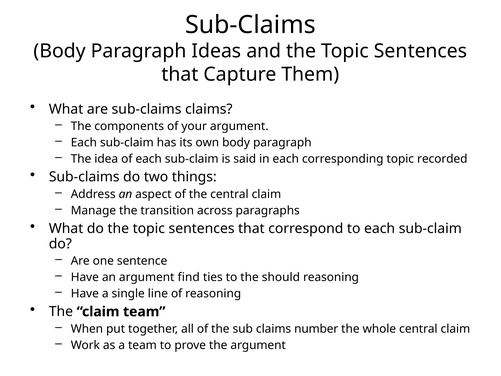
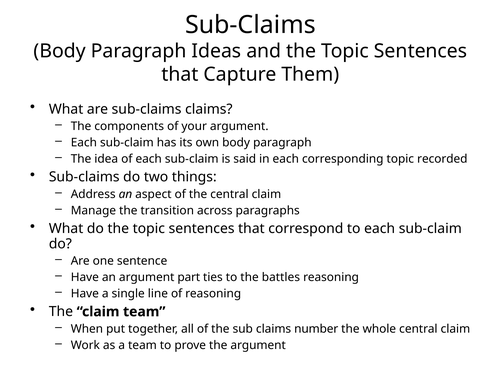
find: find -> part (189, 277)
should: should -> battles (281, 277)
